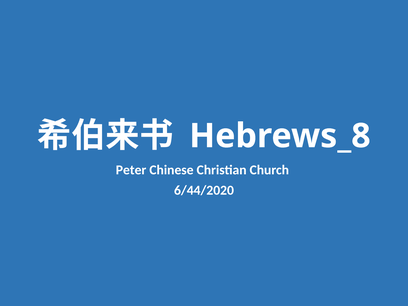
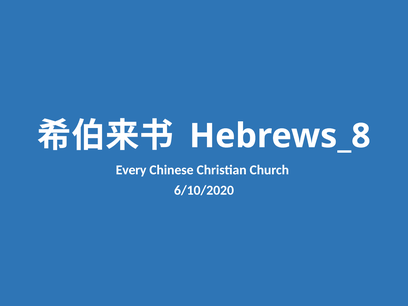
Peter: Peter -> Every (131, 170)
6/44/2020: 6/44/2020 -> 6/10/2020 (204, 190)
